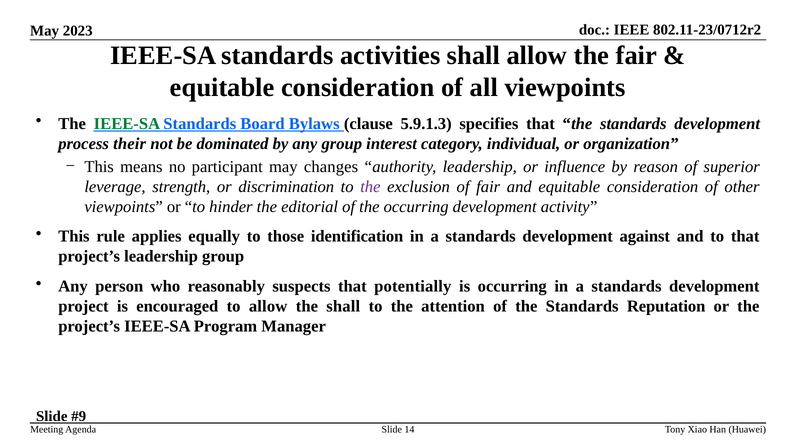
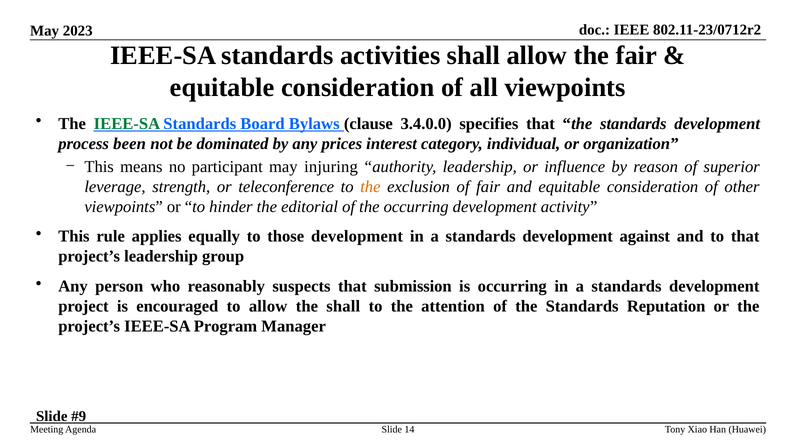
5.9.1.3: 5.9.1.3 -> 3.4.0.0 (426, 124)
their: their -> been (130, 143)
any group: group -> prices (342, 143)
changes: changes -> injuring (331, 167)
discrimination: discrimination -> teleconference (286, 187)
the colour: purple -> orange (370, 187)
those identification: identification -> development (357, 236)
potentially: potentially -> submission (413, 286)
